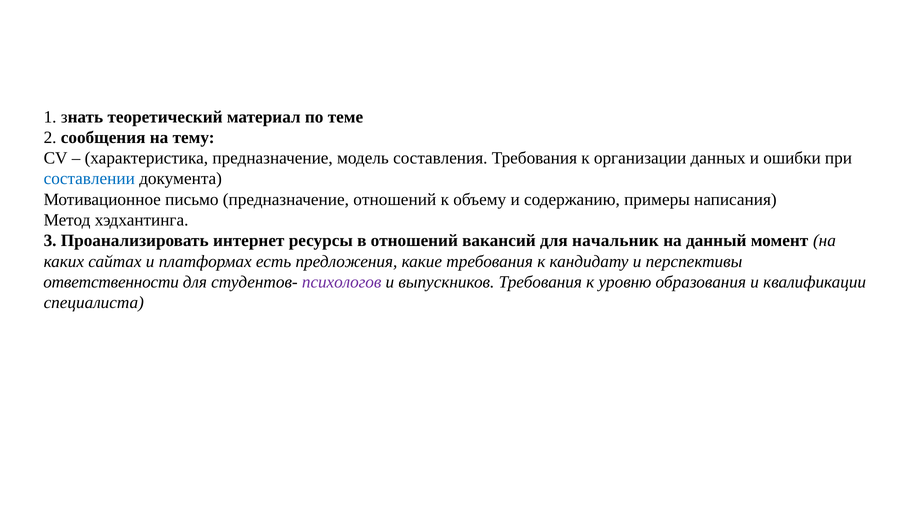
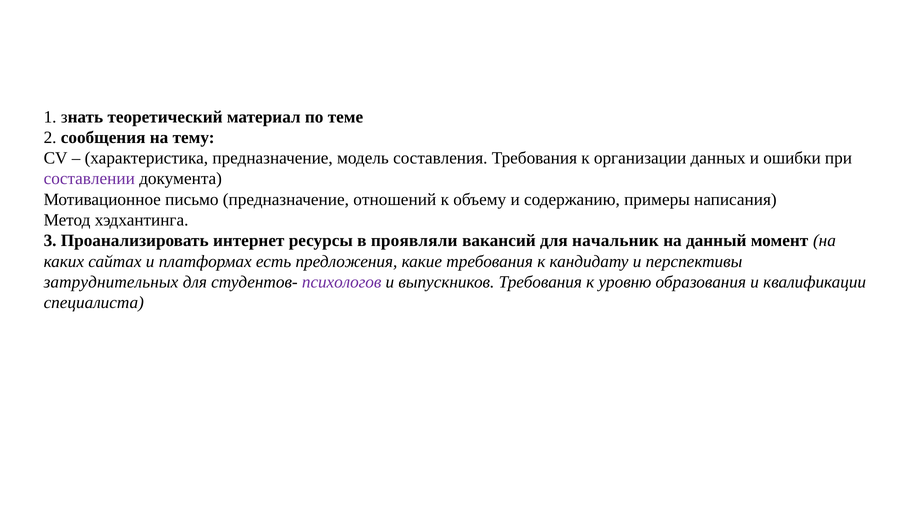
составлении colour: blue -> purple (89, 179)
в отношений: отношений -> проявляли (414, 241)
ответственности: ответственности -> затруднительных (111, 282)
